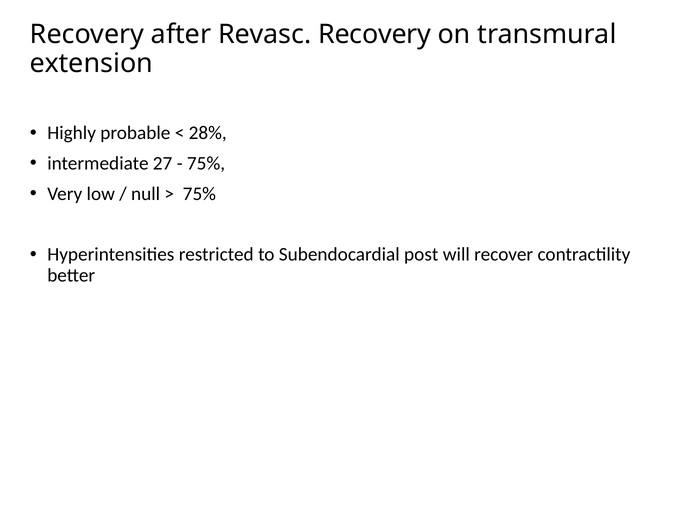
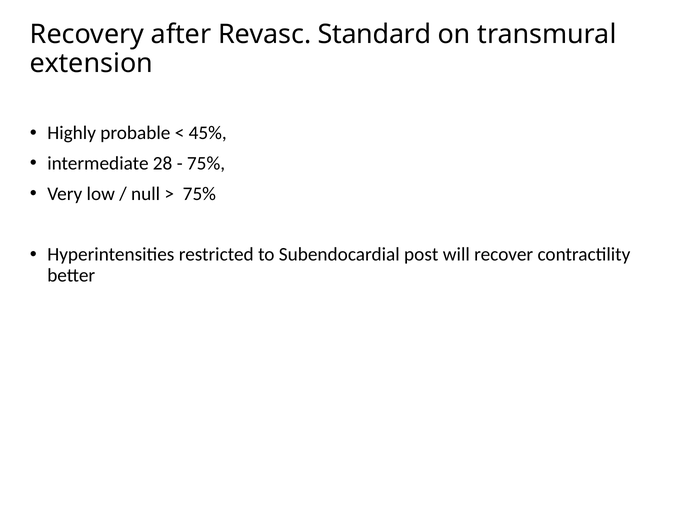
Revasc Recovery: Recovery -> Standard (375, 34)
28%: 28% -> 45% (208, 133)
27: 27 -> 28 (163, 163)
